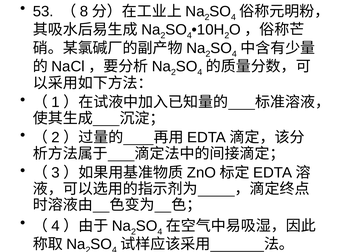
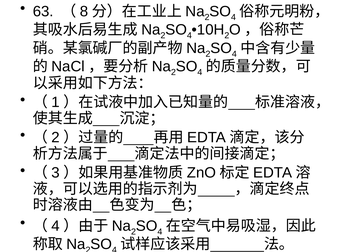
53: 53 -> 63 (43, 11)
